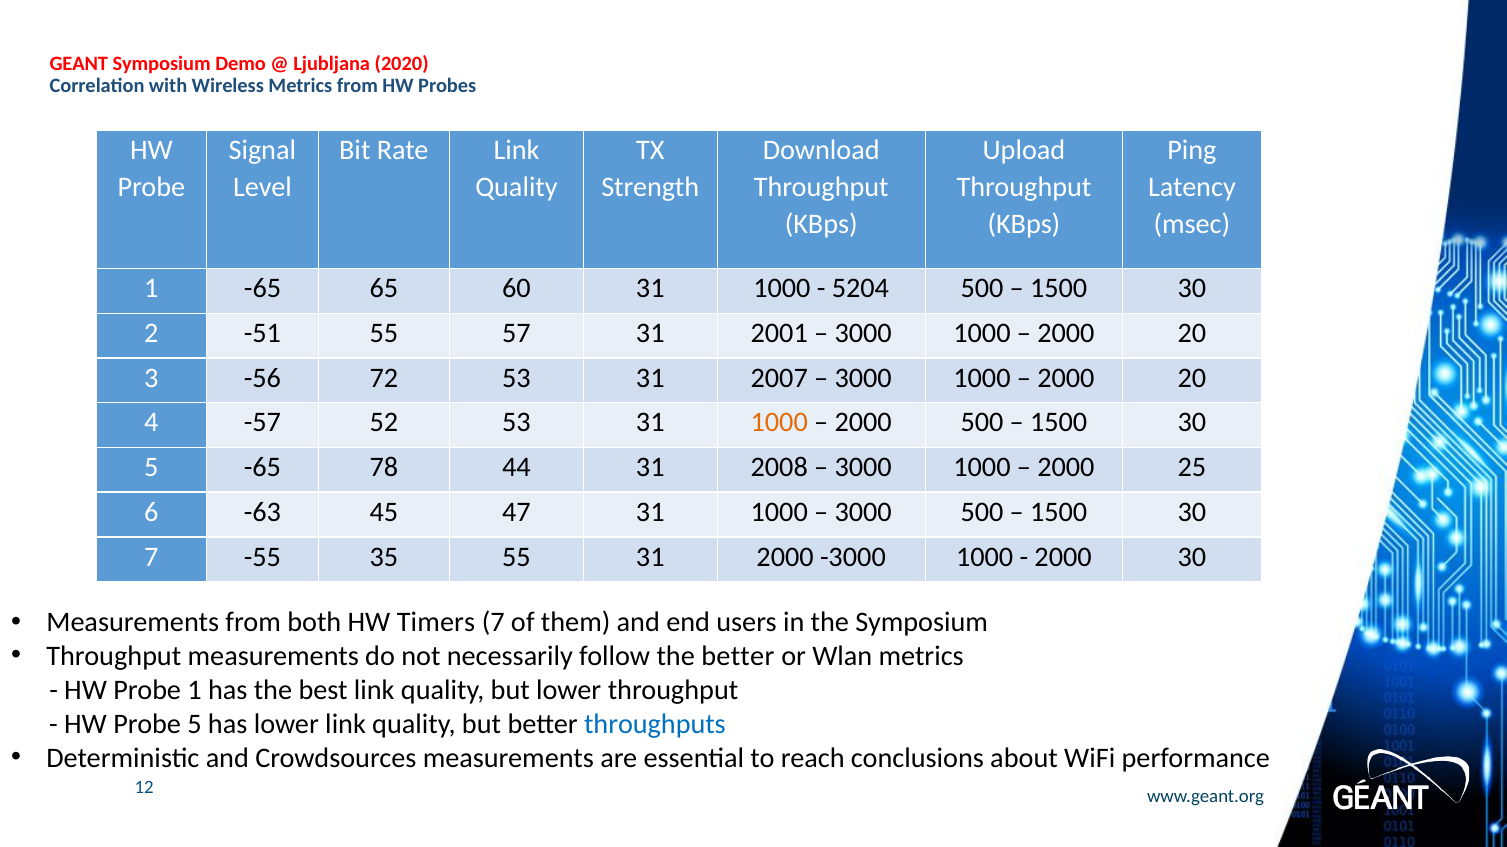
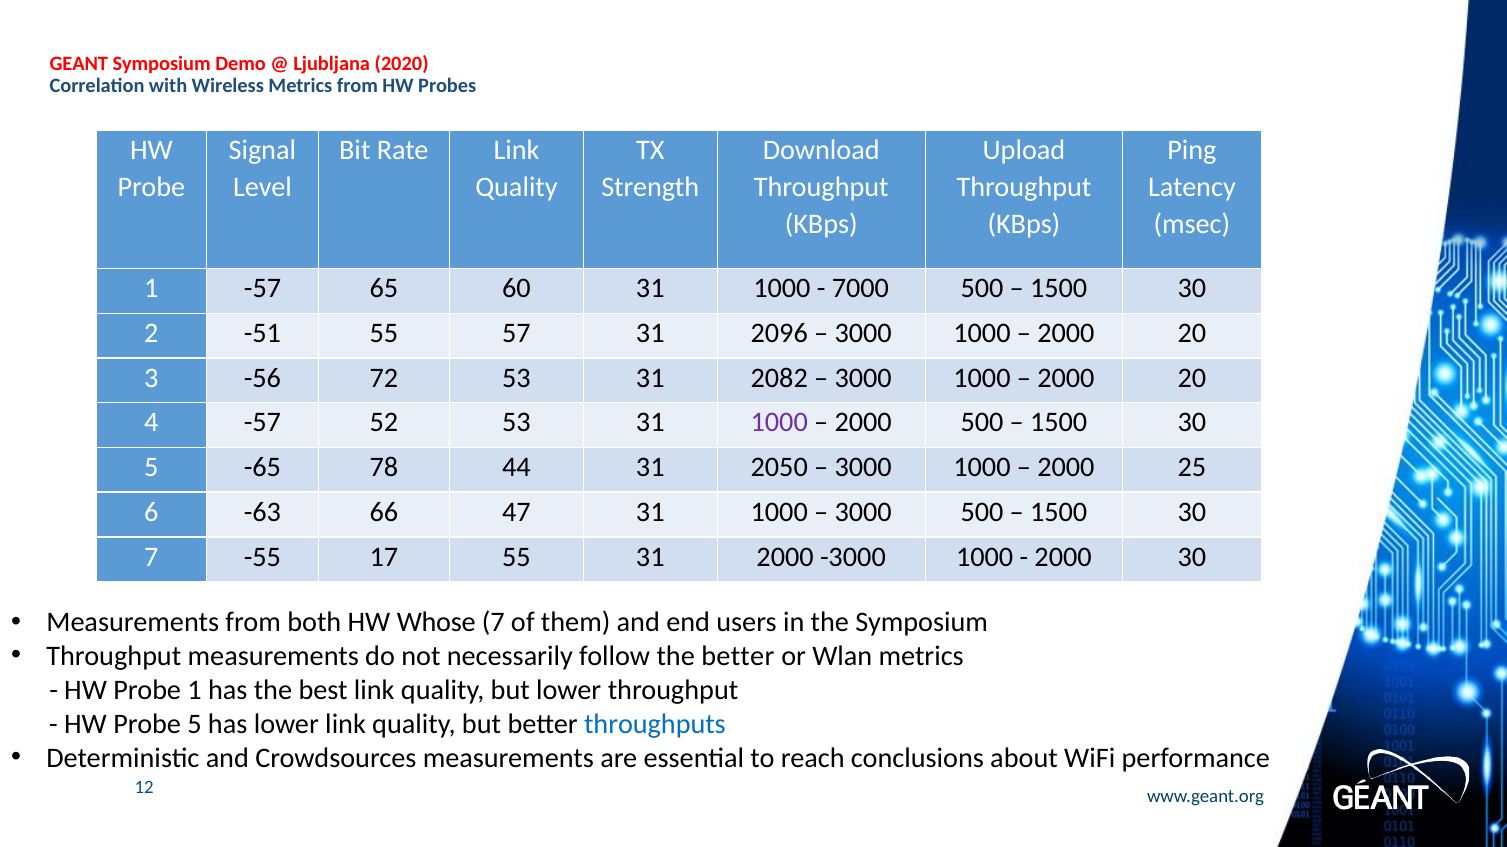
1 -65: -65 -> -57 (263, 289)
5204: 5204 -> 7000 (860, 289)
2001: 2001 -> 2096 (779, 333)
2007: 2007 -> 2082 (779, 378)
1000 colour: orange -> purple (779, 423)
2008: 2008 -> 2050 (779, 468)
45: 45 -> 66 (384, 513)
35: 35 -> 17 (384, 557)
Timers: Timers -> Whose (436, 623)
